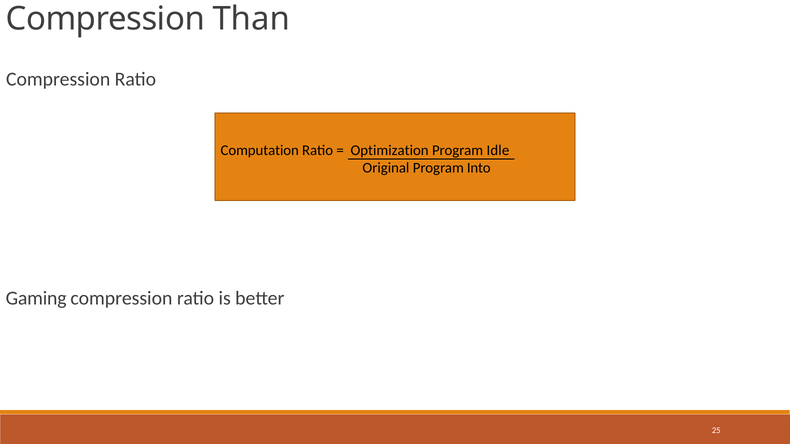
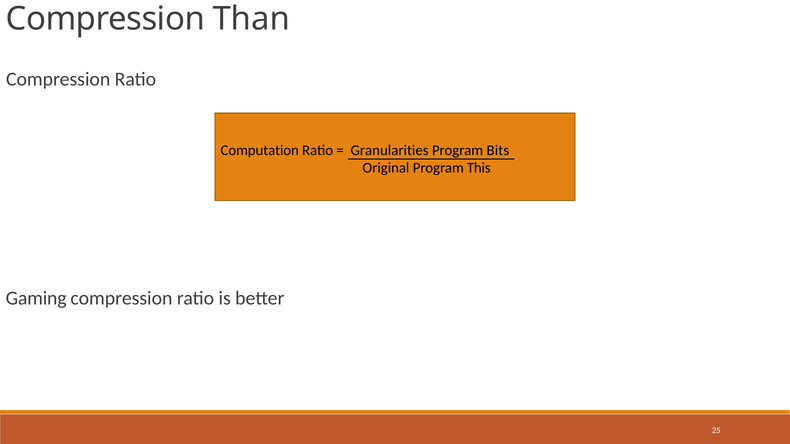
Optimization: Optimization -> Granularities (390, 150)
Idle: Idle -> Bits (498, 150)
Into: Into -> This (479, 168)
